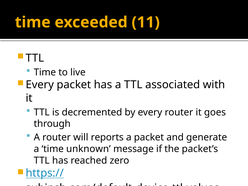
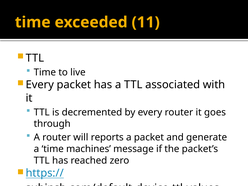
unknown: unknown -> machines (89, 149)
